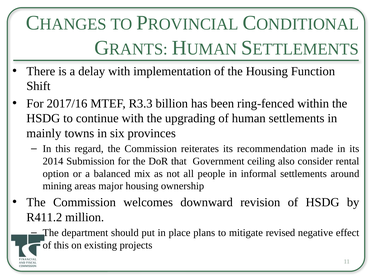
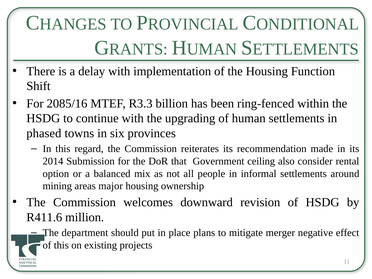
2017/16: 2017/16 -> 2085/16 (67, 103)
mainly: mainly -> phased (44, 133)
R411.2: R411.2 -> R411.6 (44, 217)
revised: revised -> merger (280, 233)
